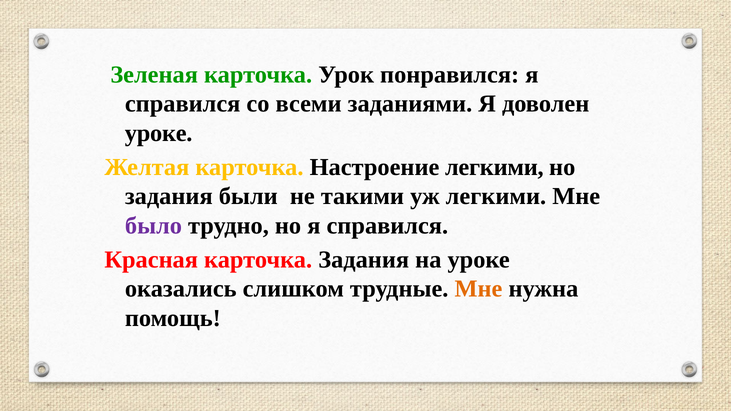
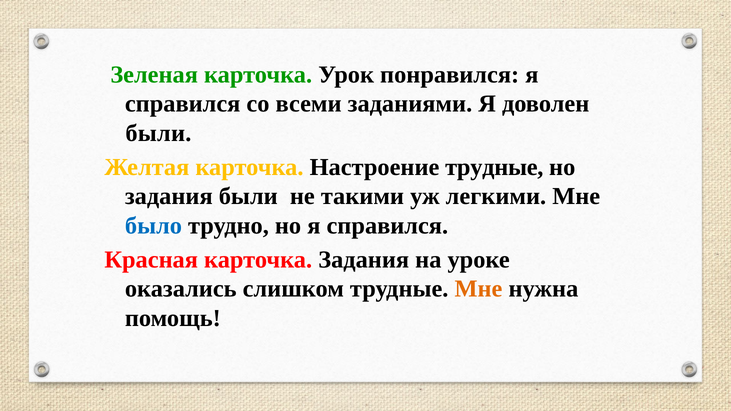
уроке: уроке -> были (158, 133)
Настроение легкими: легкими -> трудные (494, 167)
было colour: purple -> blue (153, 226)
